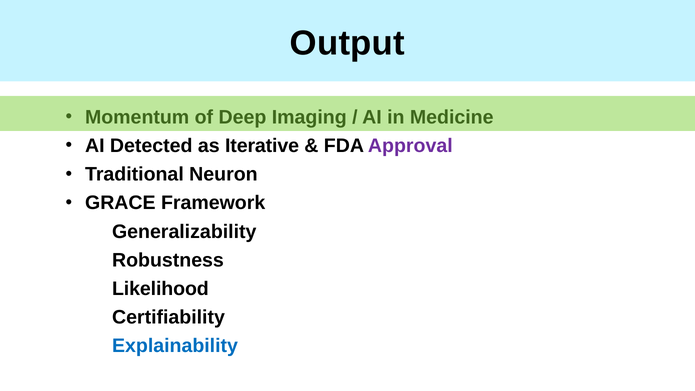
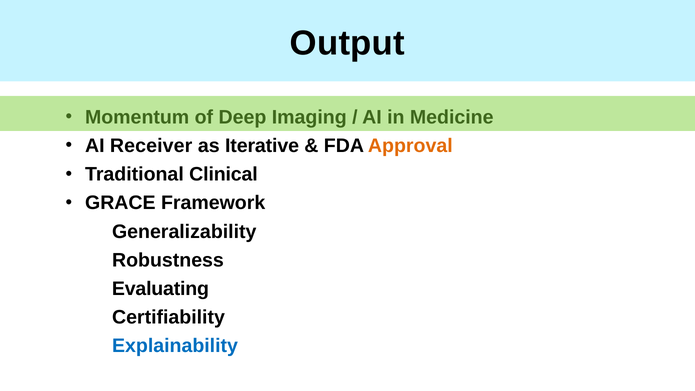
Detected: Detected -> Receiver (151, 146)
Approval colour: purple -> orange (410, 146)
Neuron: Neuron -> Clinical (223, 174)
Likelihood: Likelihood -> Evaluating (160, 289)
